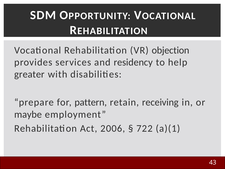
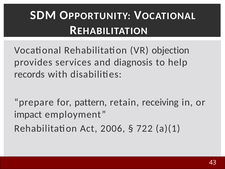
residency: residency -> diagnosis (133, 62)
greater: greater -> records (29, 74)
maybe: maybe -> impact (28, 114)
